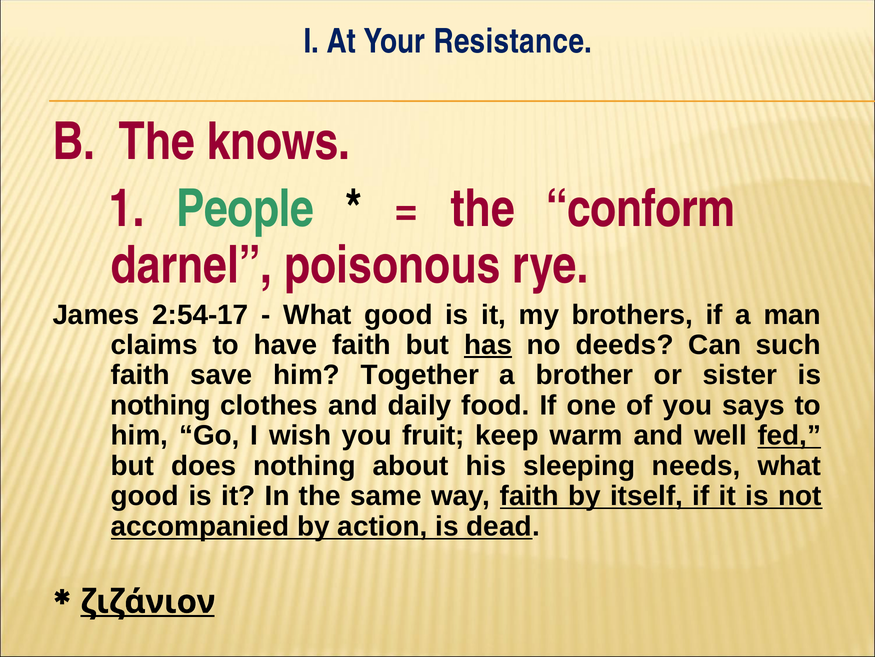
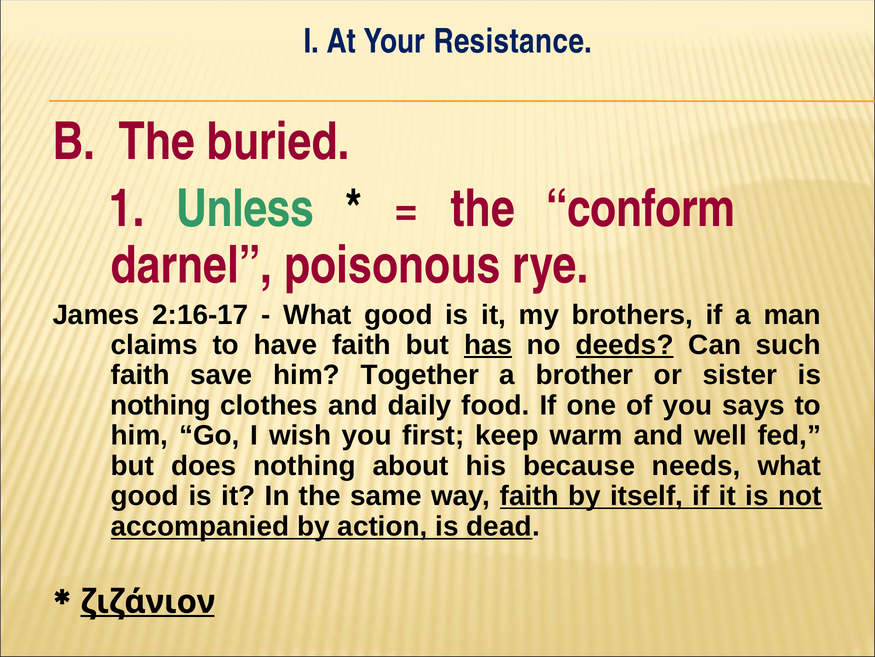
knows: knows -> buried (278, 142)
People: People -> Unless (245, 209)
2:54-17: 2:54-17 -> 2:16-17 (200, 314)
deeds underline: none -> present (625, 345)
fruit: fruit -> first (433, 435)
fed underline: present -> none (789, 435)
sleeping: sleeping -> because (579, 465)
